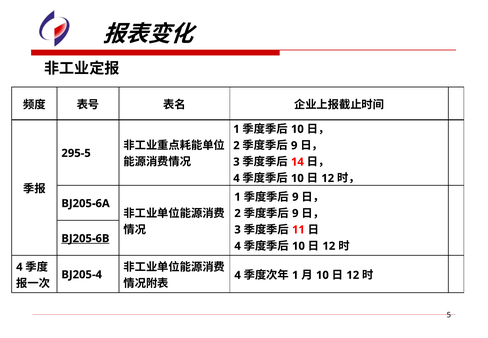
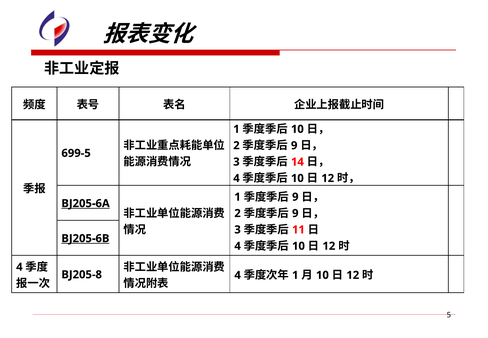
295-5: 295-5 -> 699-5 (76, 153)
BJ205-6A underline: none -> present (86, 203)
BJ205-4: BJ205-4 -> BJ205-8 (82, 274)
